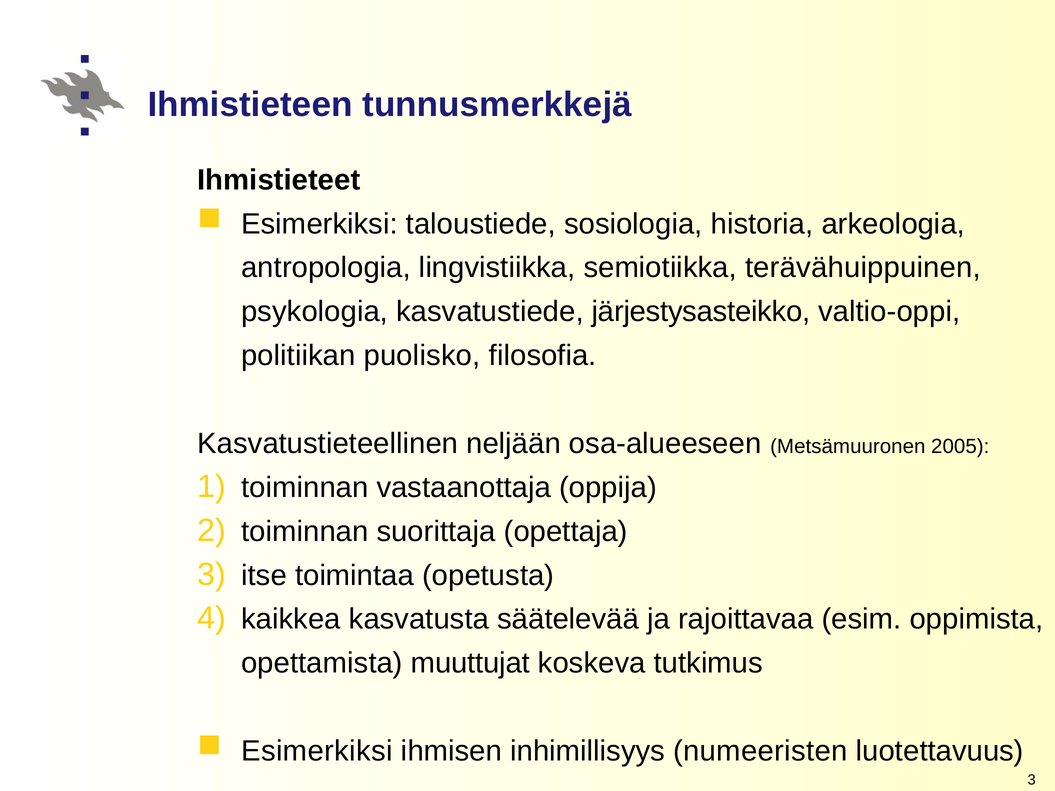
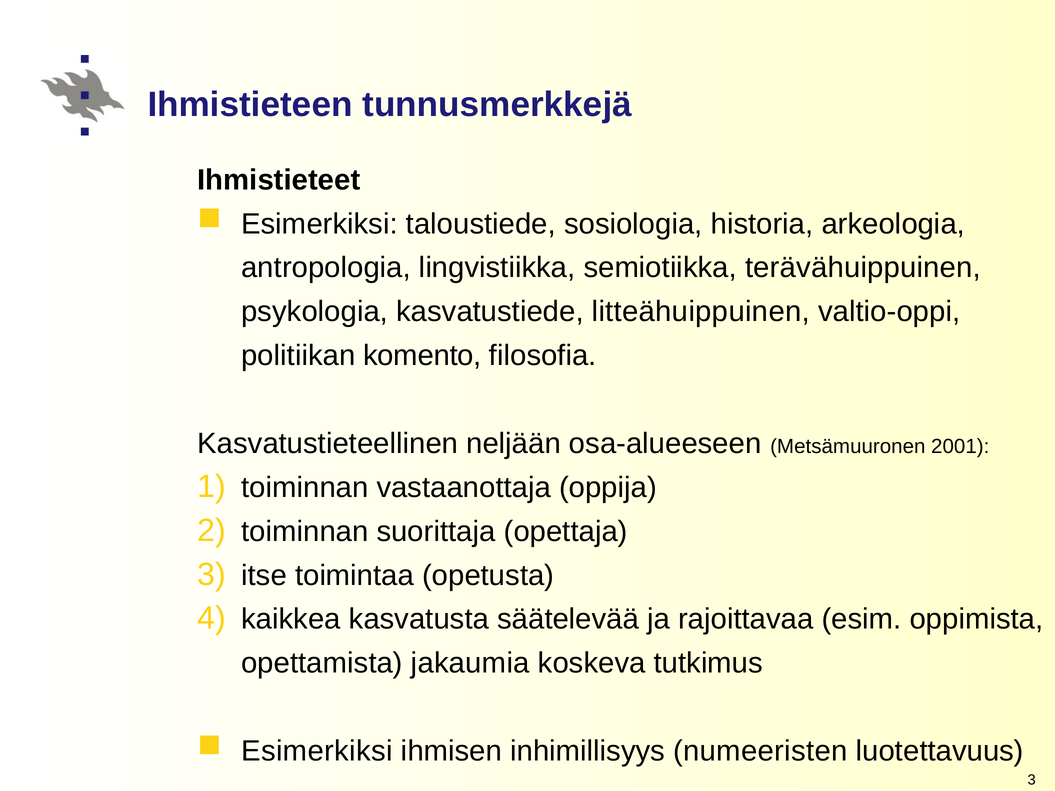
järjestysasteikko: järjestysasteikko -> litteähuippuinen (701, 312)
puolisko: puolisko -> komento (422, 356)
2005: 2005 -> 2001 (960, 447)
muuttujat: muuttujat -> jakaumia (470, 663)
